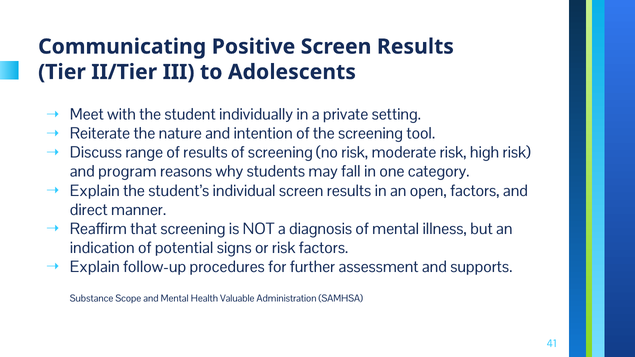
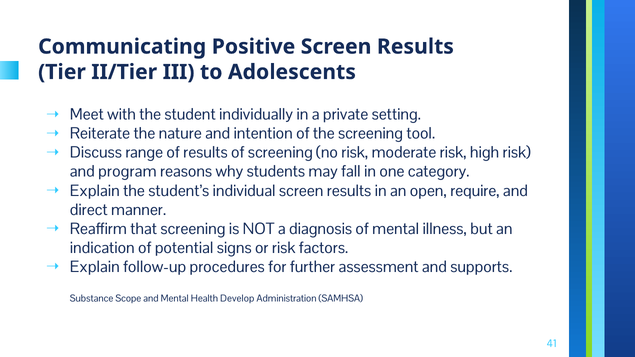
open factors: factors -> require (475, 191)
Valuable: Valuable -> Develop (237, 299)
